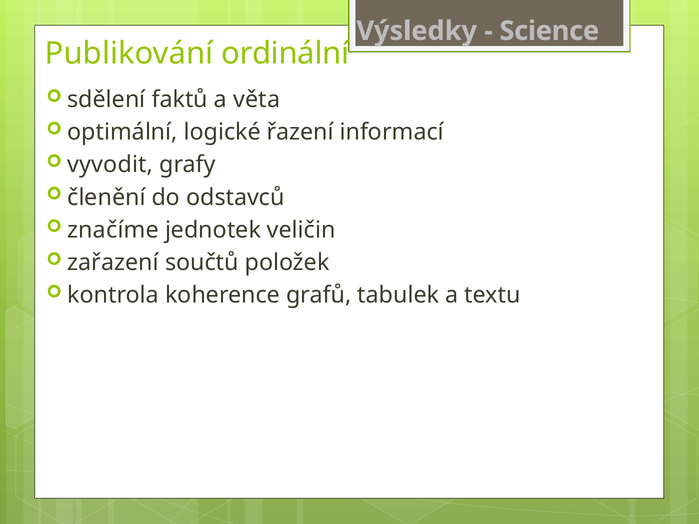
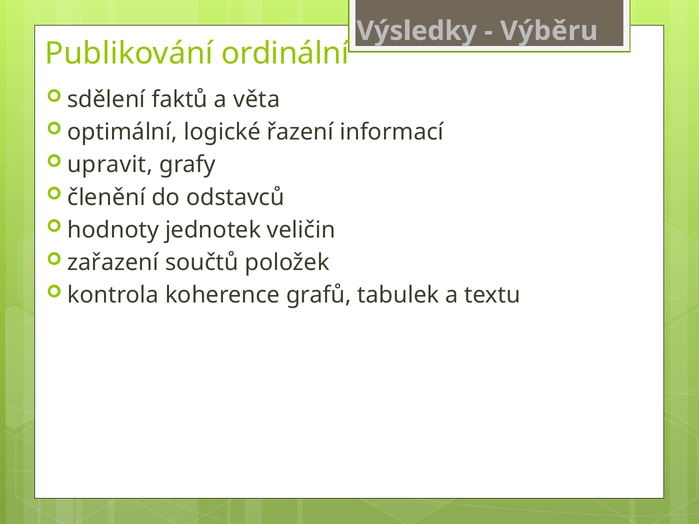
Science: Science -> Výběru (549, 31)
vyvodit: vyvodit -> upravit (110, 165)
značíme: značíme -> hodnoty (113, 230)
